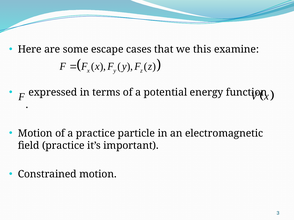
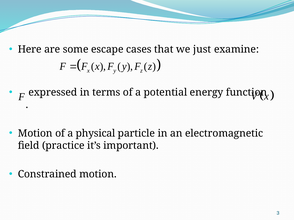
this: this -> just (202, 50)
a practice: practice -> physical (96, 134)
